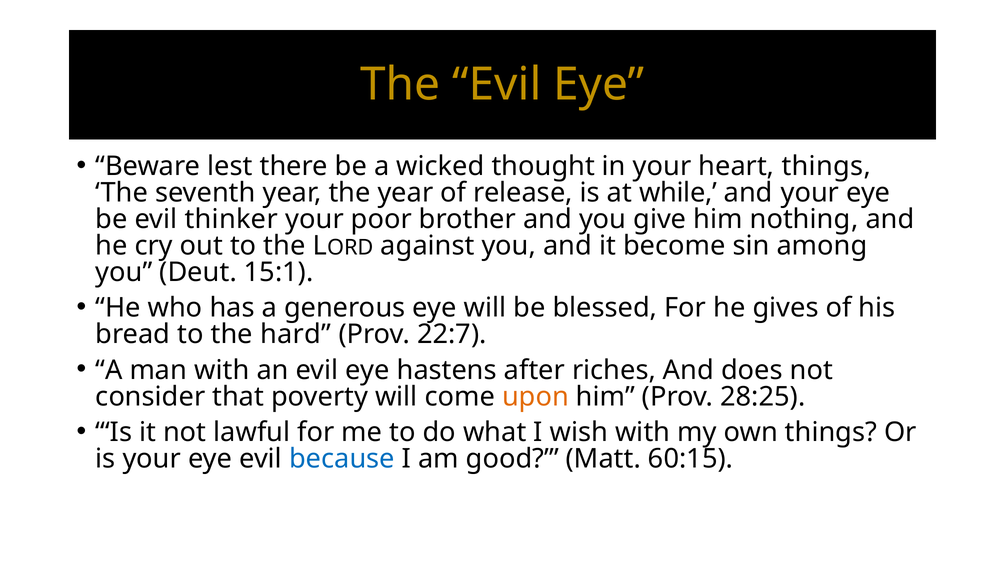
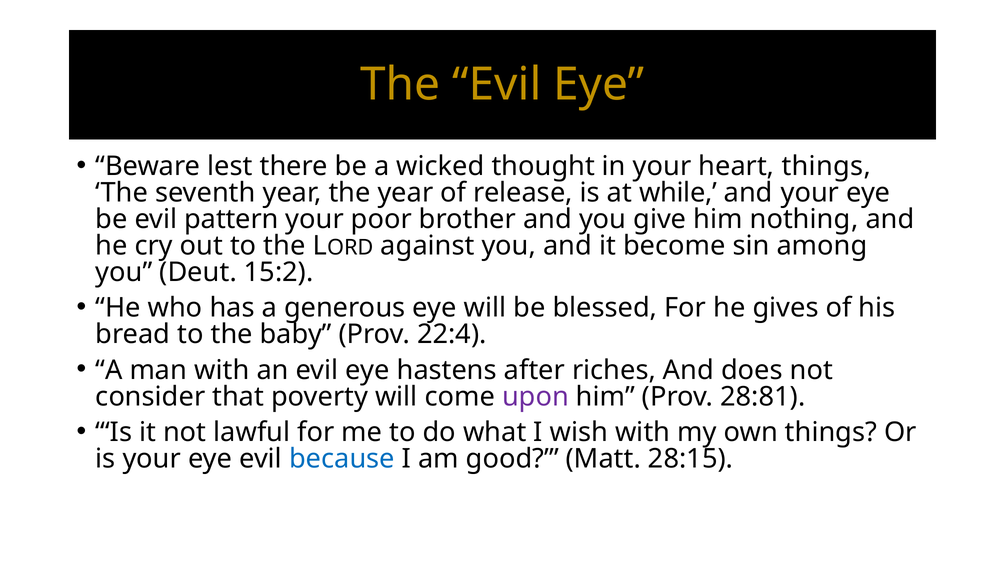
thinker: thinker -> pattern (231, 219)
15:1: 15:1 -> 15:2 (279, 272)
hard: hard -> baby (296, 334)
22:7: 22:7 -> 22:4 (452, 334)
upon colour: orange -> purple (536, 397)
28:25: 28:25 -> 28:81 (763, 397)
60:15: 60:15 -> 28:15 (691, 459)
